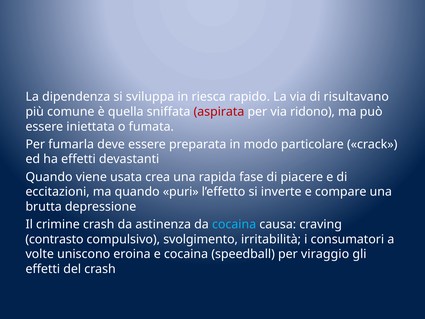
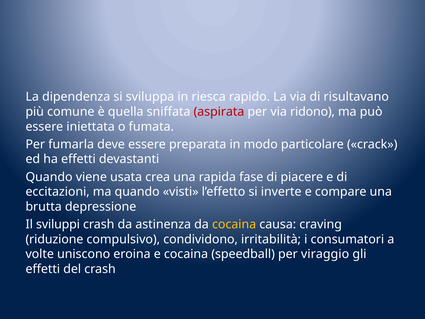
puri: puri -> visti (181, 192)
crimine: crimine -> sviluppi (58, 224)
cocaina colour: light blue -> yellow (234, 224)
contrasto: contrasto -> riduzione (54, 239)
svolgimento: svolgimento -> condividono (201, 239)
